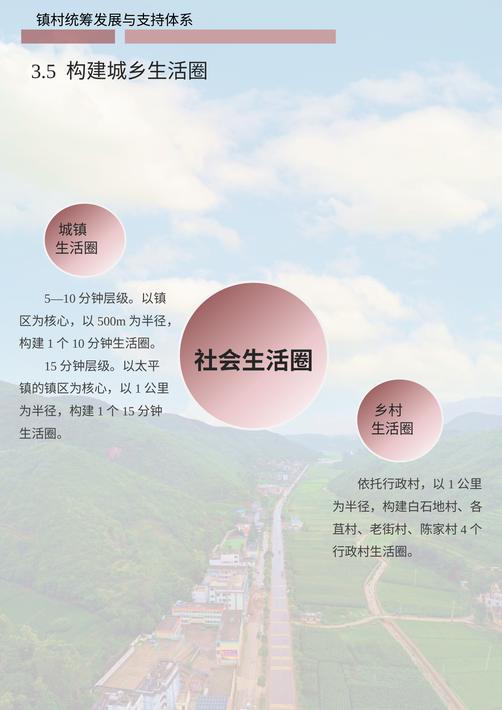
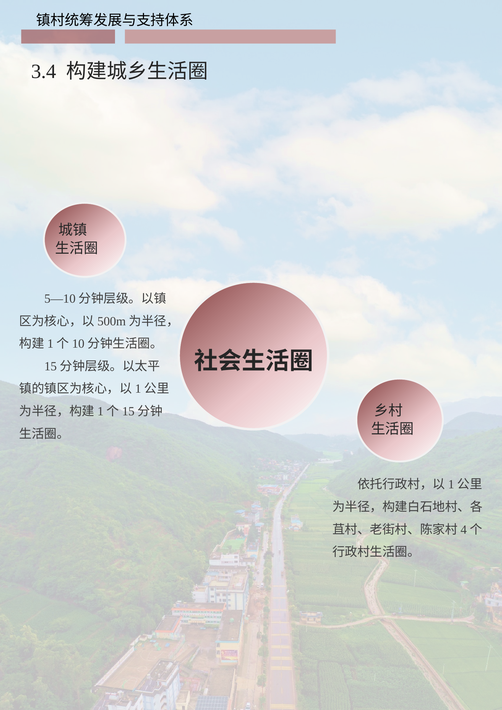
3.5: 3.5 -> 3.4 (44, 72)
